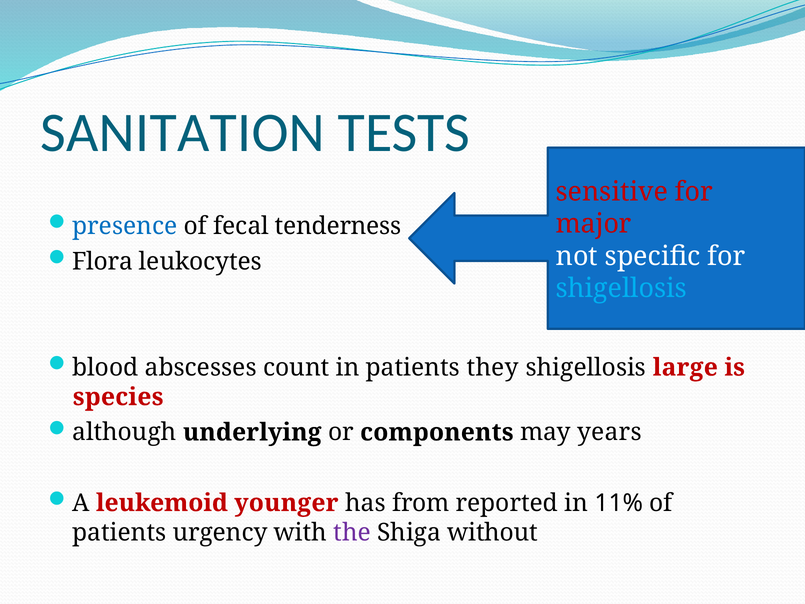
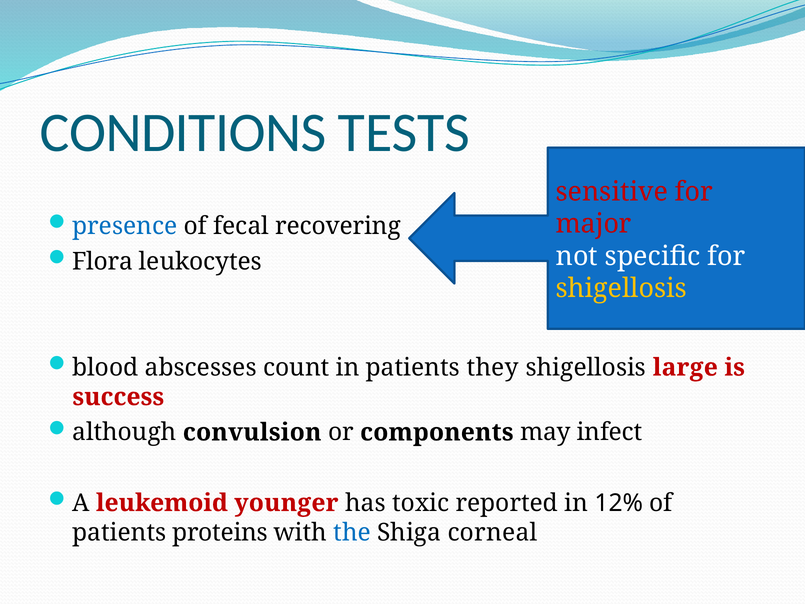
SANITATION: SANITATION -> CONDITIONS (183, 133)
tenderness: tenderness -> recovering (338, 226)
shigellosis colour: light blue -> yellow (621, 288)
species: species -> success (118, 397)
underlying: underlying -> convulsion (252, 432)
years: years -> infect (610, 432)
from: from -> toxic (421, 503)
11%: 11% -> 12% (619, 503)
urgency: urgency -> proteins (220, 532)
the colour: purple -> blue (352, 532)
without: without -> corneal (492, 532)
